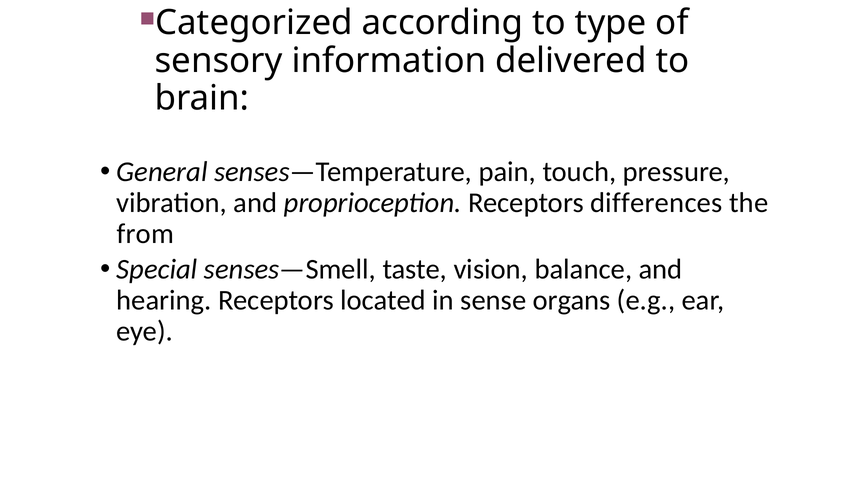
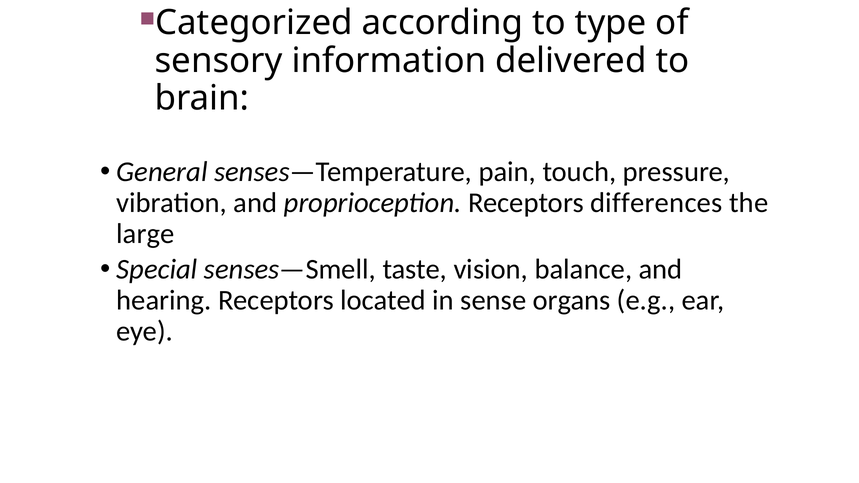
from: from -> large (145, 234)
